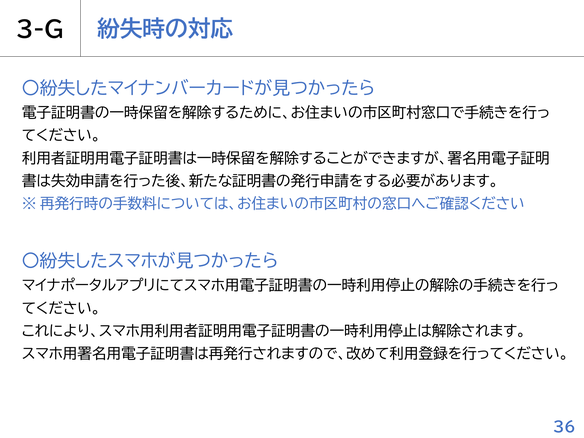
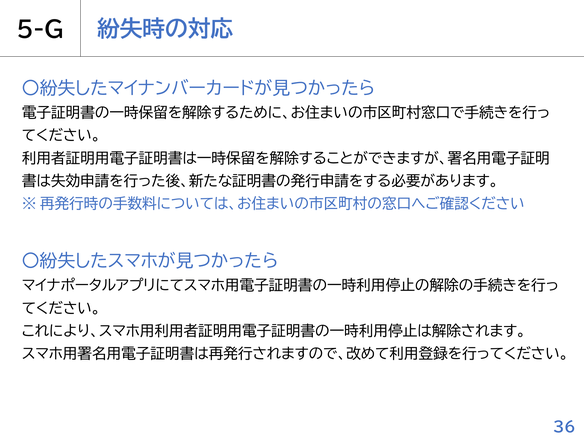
3-G: 3-G -> 5-G (40, 30)
